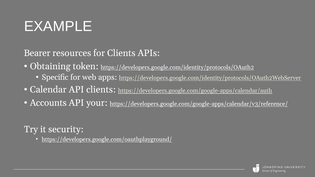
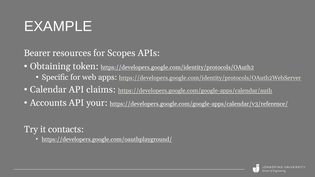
for Clients: Clients -> Scopes (121, 53)
API clients: clients -> claims (101, 90)
security: security -> contacts (66, 129)
